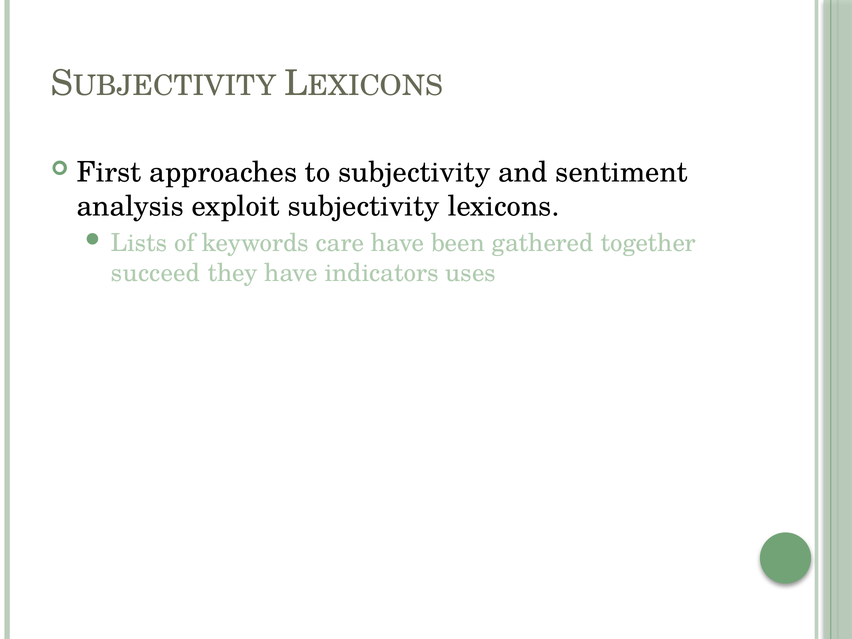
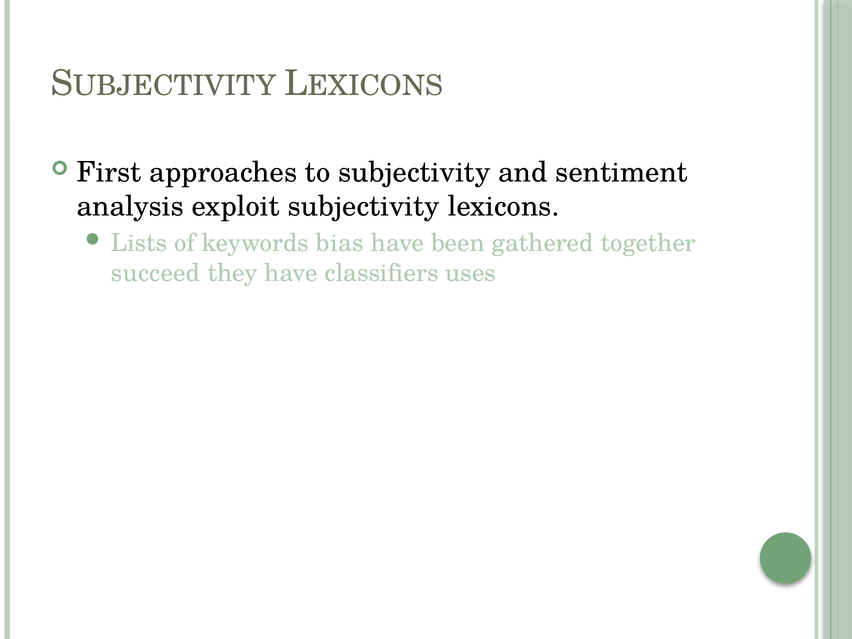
care: care -> bias (340, 243)
indicators: indicators -> classifiers (382, 273)
